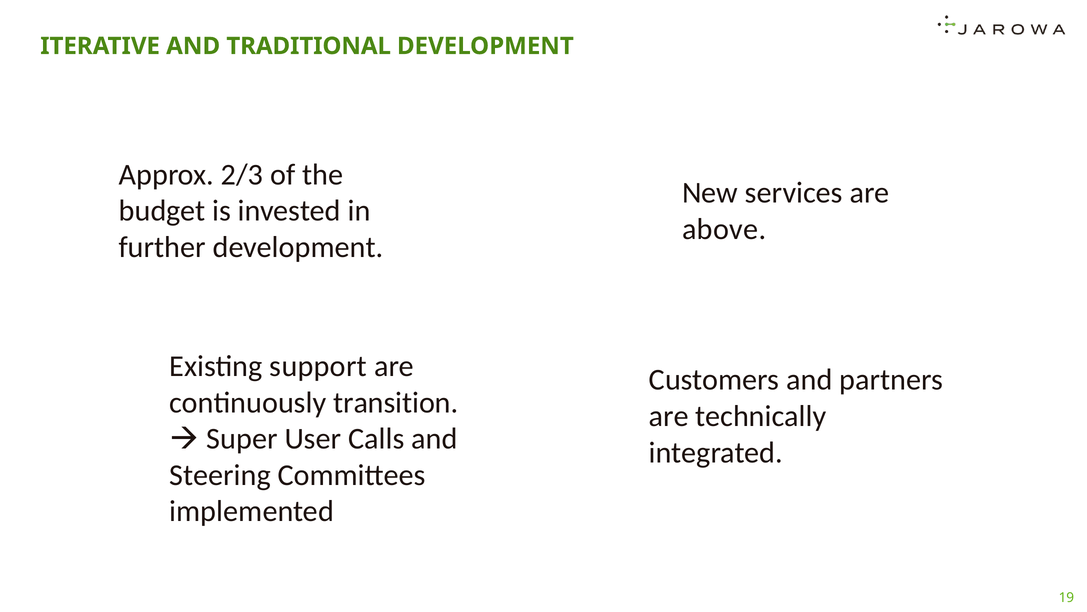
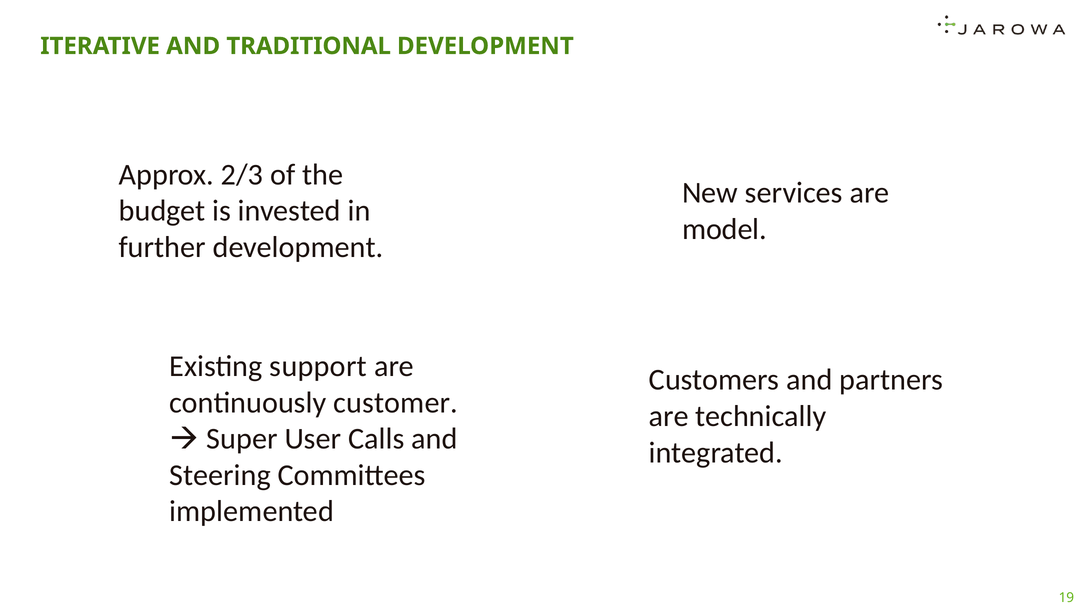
above: above -> model (724, 229)
transition: transition -> customer (396, 402)
